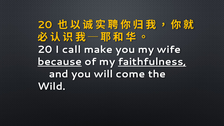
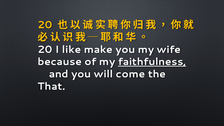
call: call -> like (72, 49)
because underline: present -> none (60, 62)
Wild: Wild -> That (51, 86)
